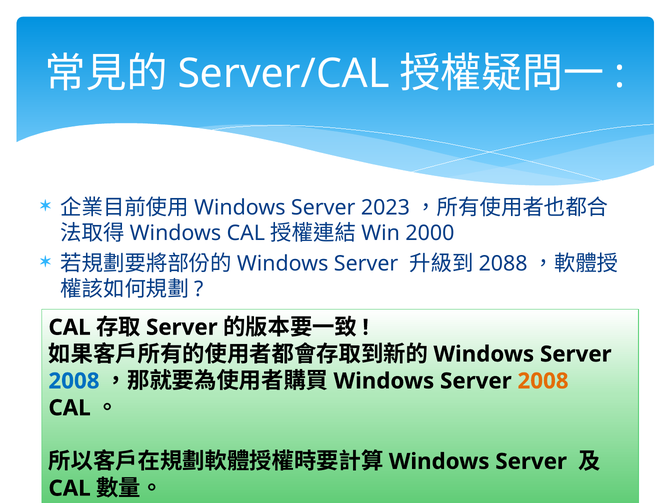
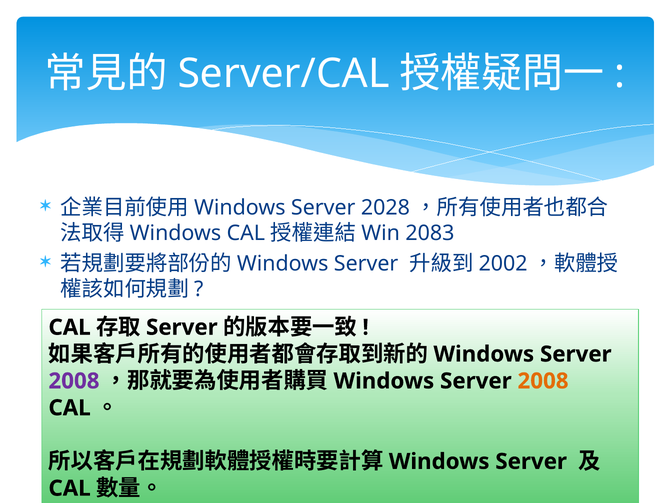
2023: 2023 -> 2028 (385, 208)
2000: 2000 -> 2083 (430, 233)
2088: 2088 -> 2002 (503, 263)
2008 colour: blue -> purple (74, 381)
